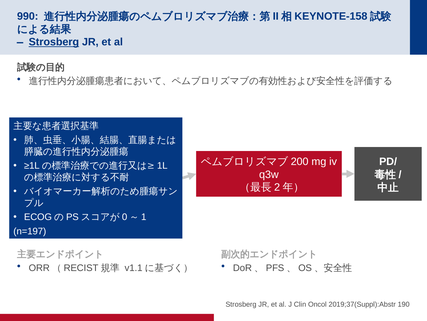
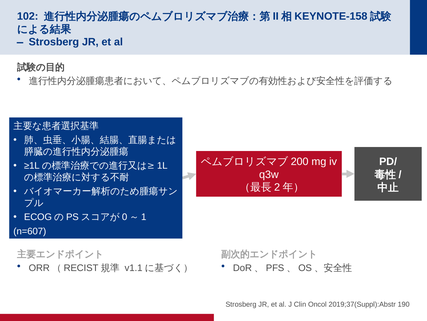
990: 990 -> 102 (28, 16)
Strosberg underline: present -> none (54, 42)
n=197: n=197 -> n=607 (30, 231)
